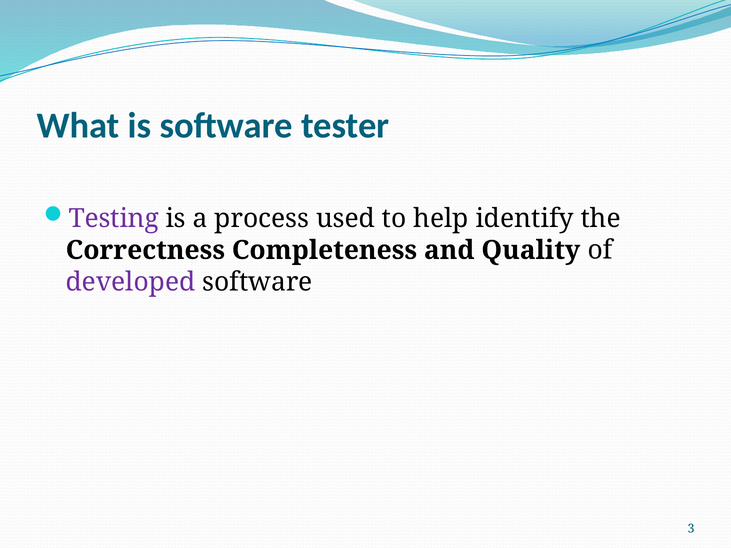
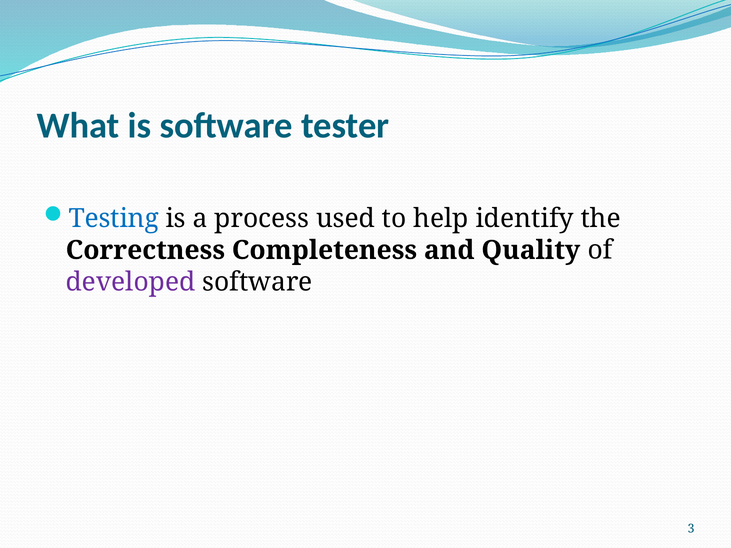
Testing colour: purple -> blue (114, 219)
